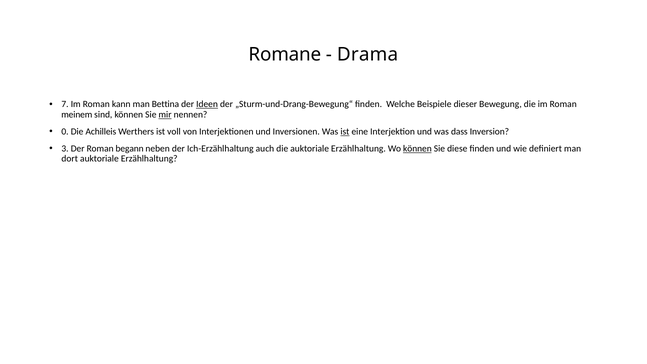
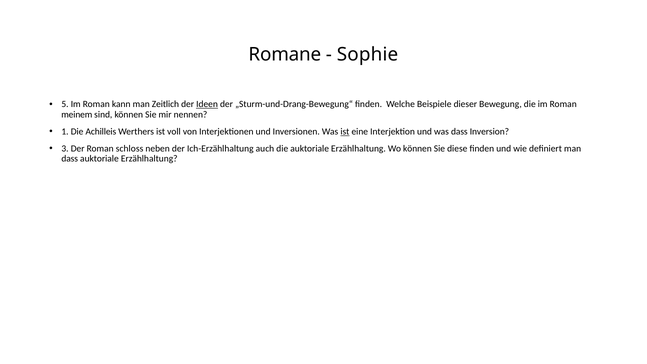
Drama: Drama -> Sophie (368, 54)
7: 7 -> 5 (65, 104)
Bettina: Bettina -> Zeitlich (165, 104)
mir underline: present -> none (165, 115)
0: 0 -> 1 (65, 132)
begann: begann -> schloss (130, 149)
können underline: present -> none (417, 149)
dort: dort -> dass (70, 159)
